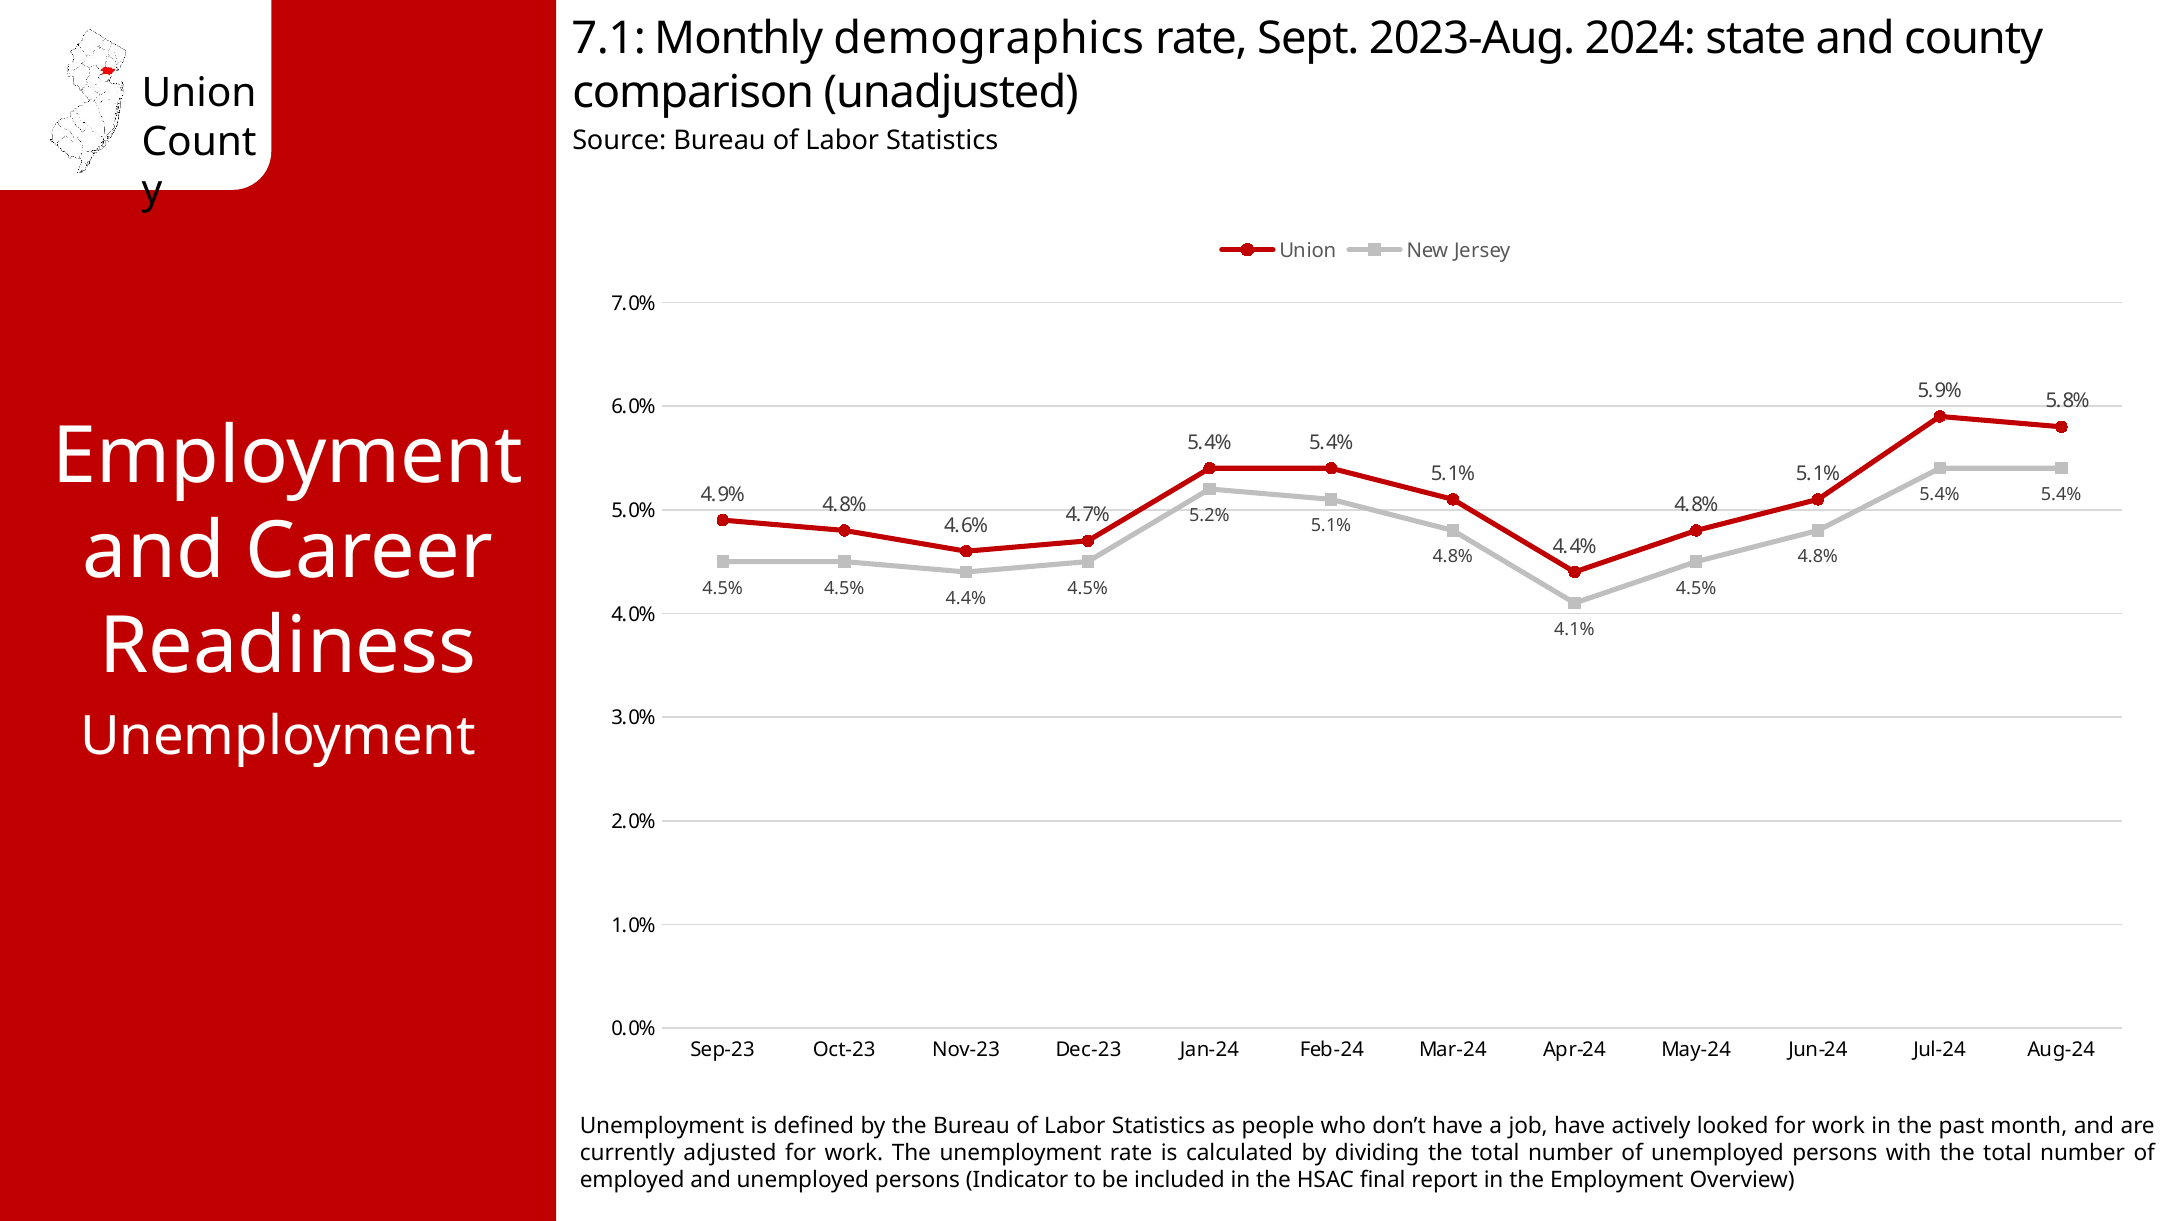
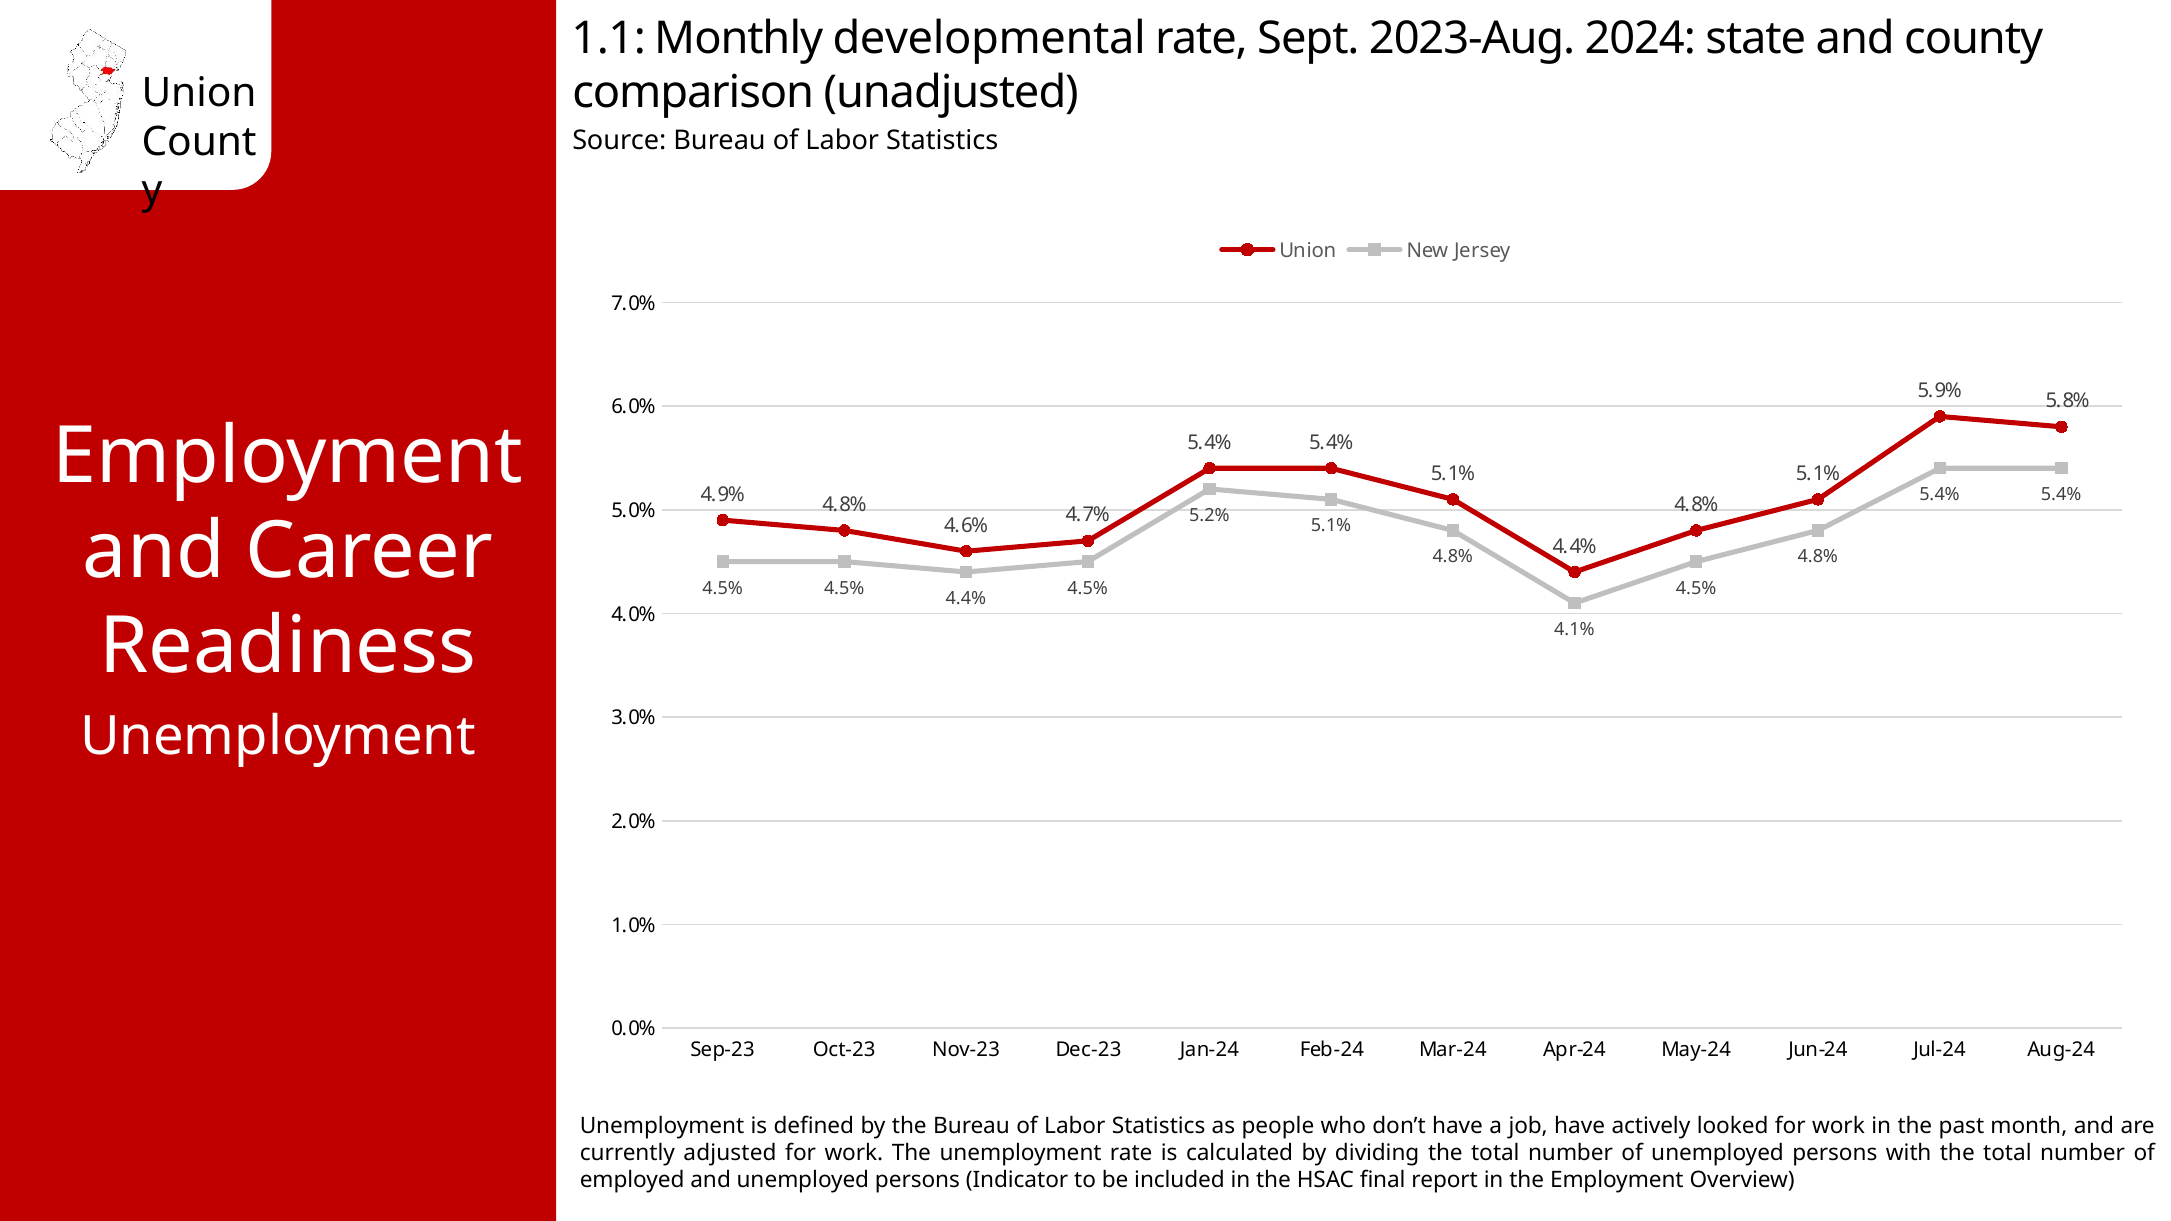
7.1: 7.1 -> 1.1 (609, 38)
demographics: demographics -> developmental (989, 38)
